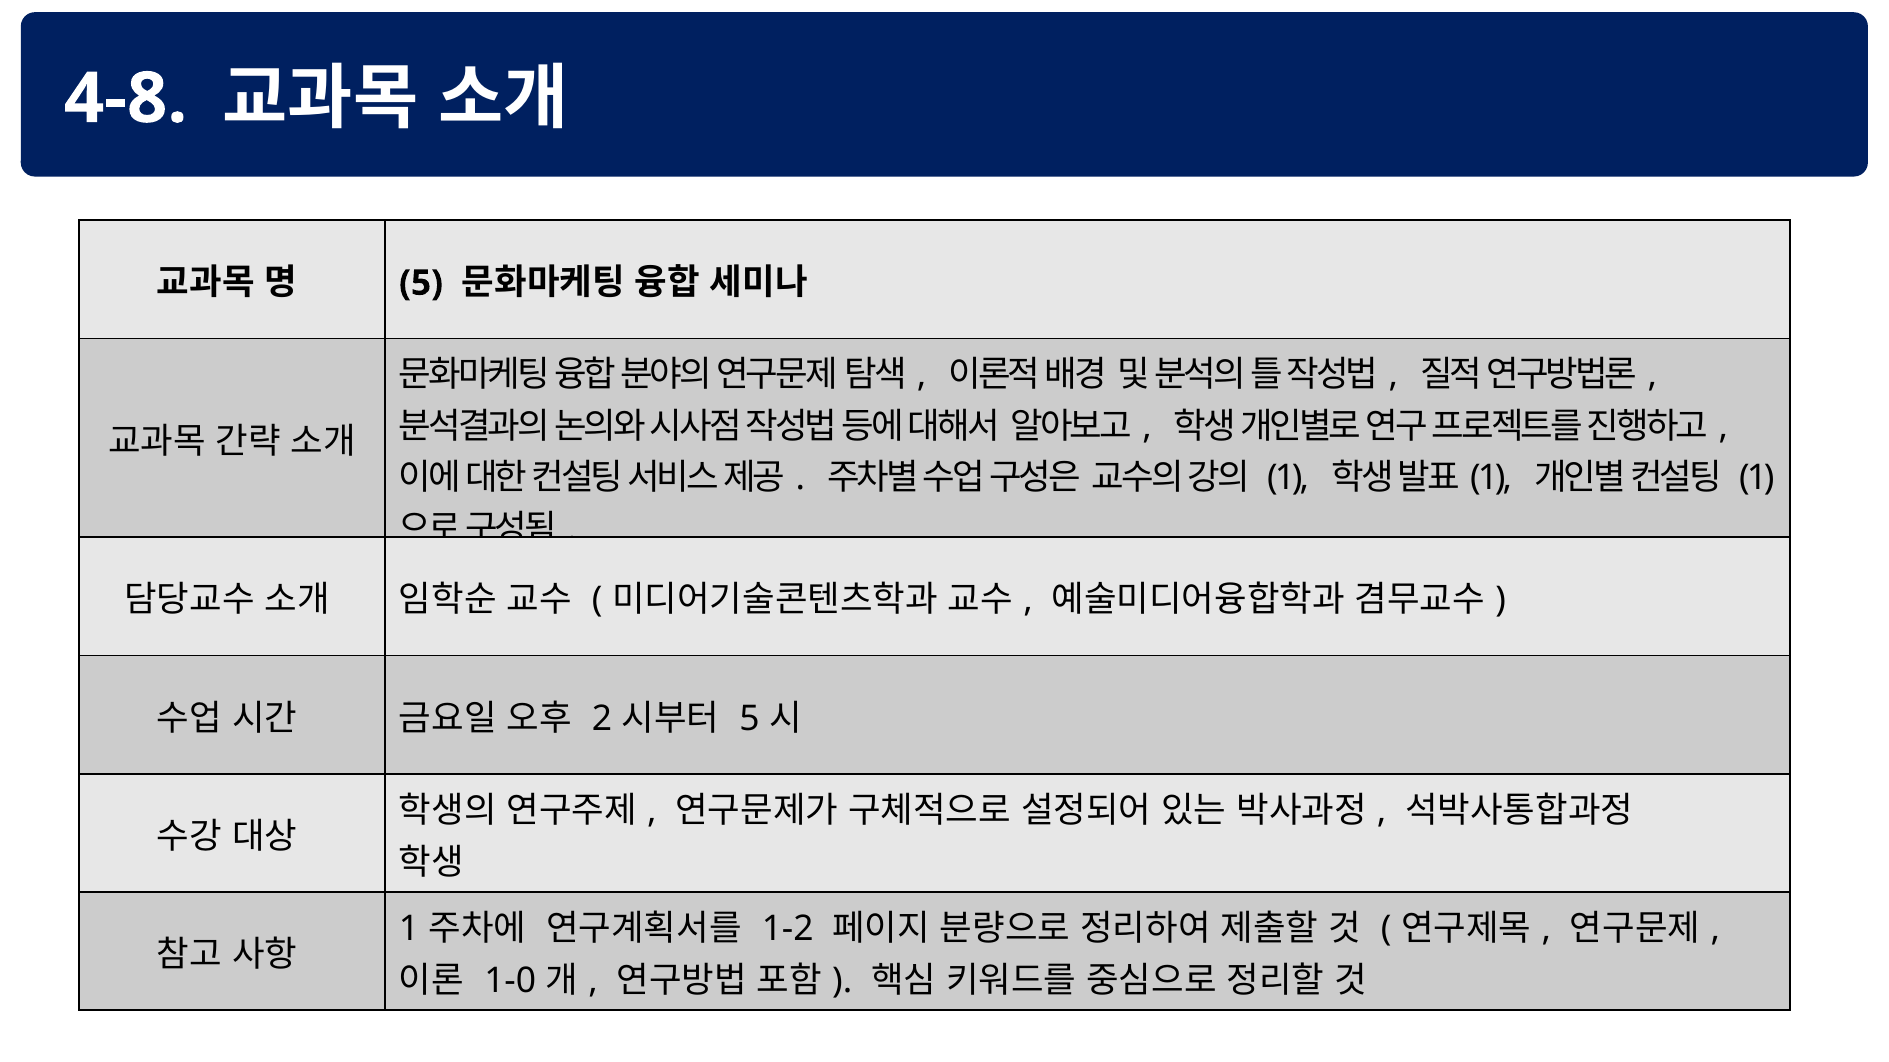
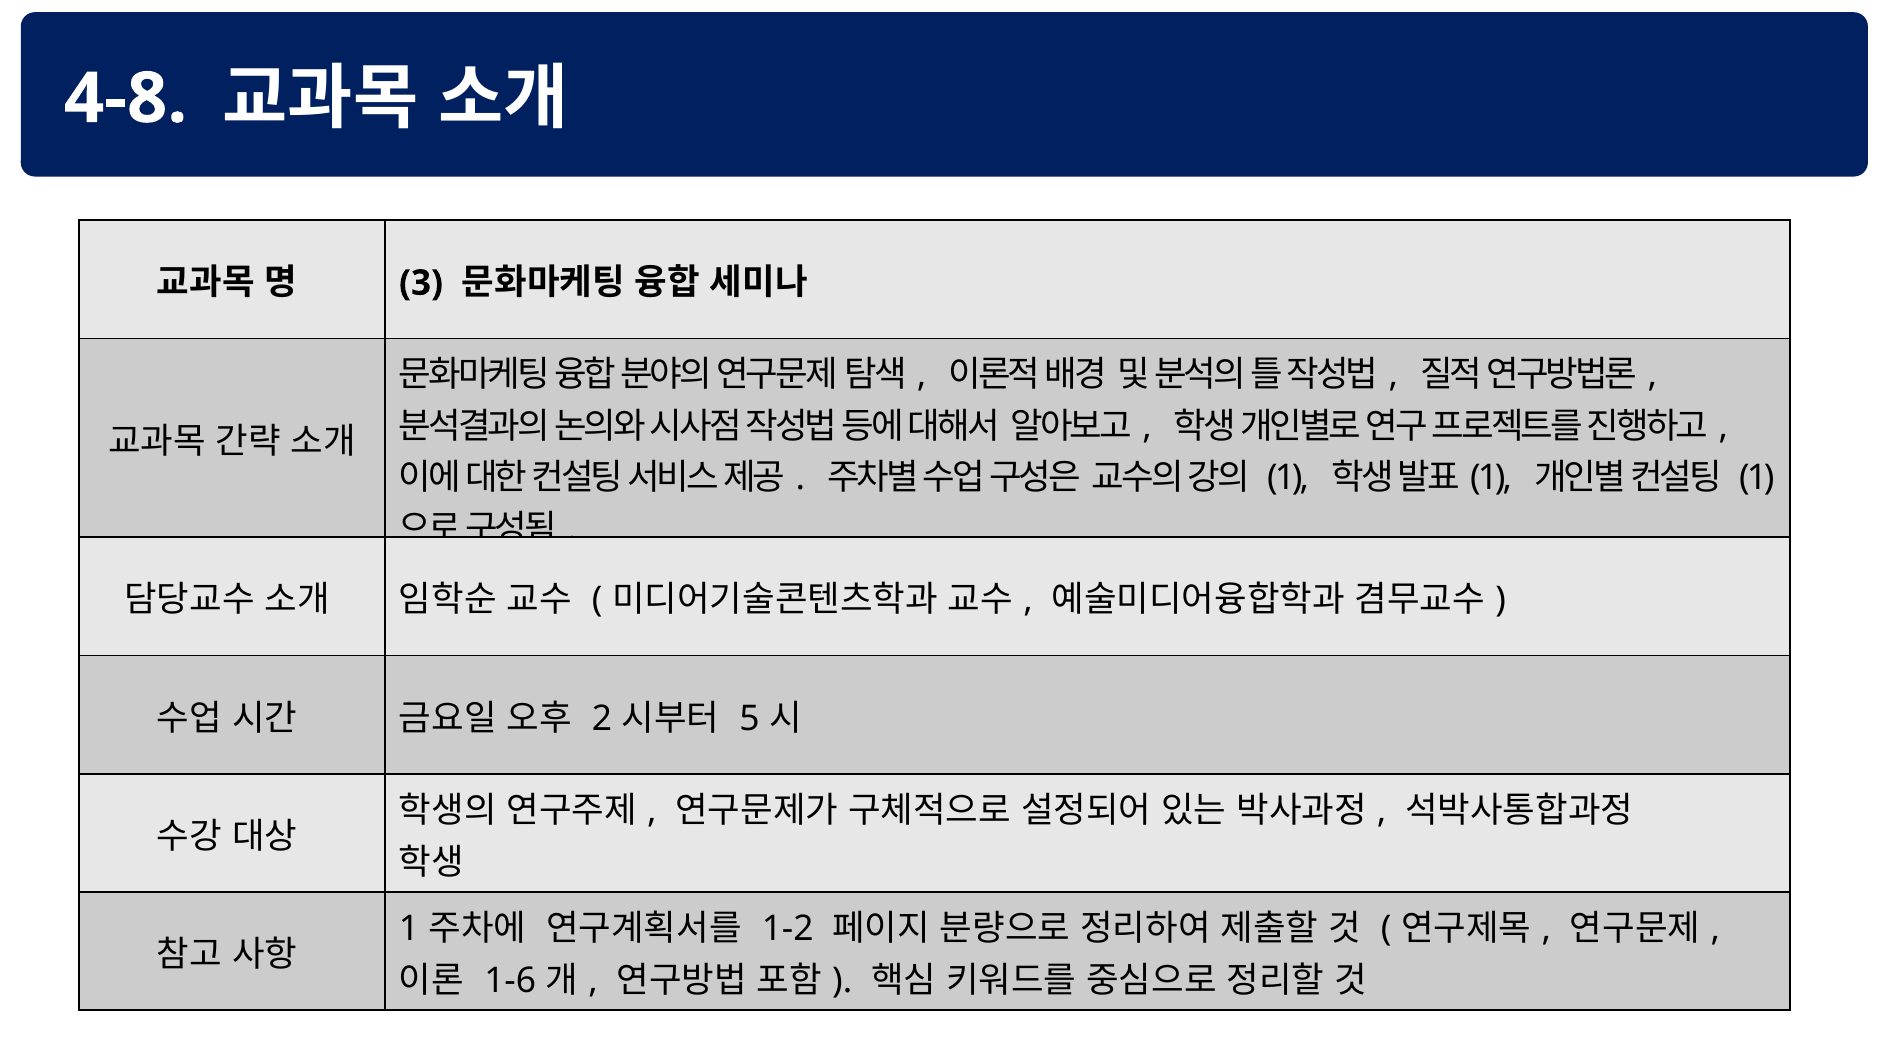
5: 5 -> 3 (421, 283)
1-0: 1-0 -> 1-6 (510, 981)
